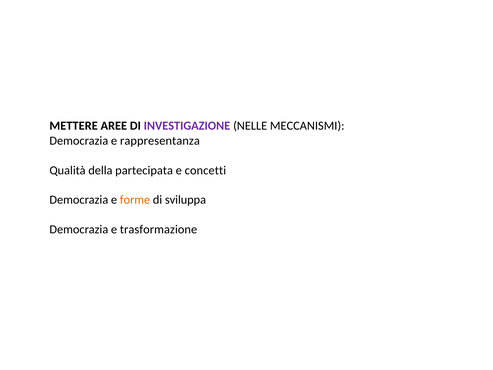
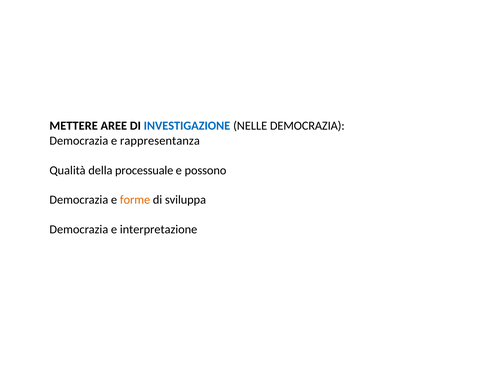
INVESTIGAZIONE colour: purple -> blue (187, 126)
NELLE MECCANISMI: MECCANISMI -> DEMOCRAZIA (307, 126)
partecipata: partecipata -> processuale (144, 170)
concetti: concetti -> possono (205, 170)
trasformazione: trasformazione -> interpretazione (159, 229)
